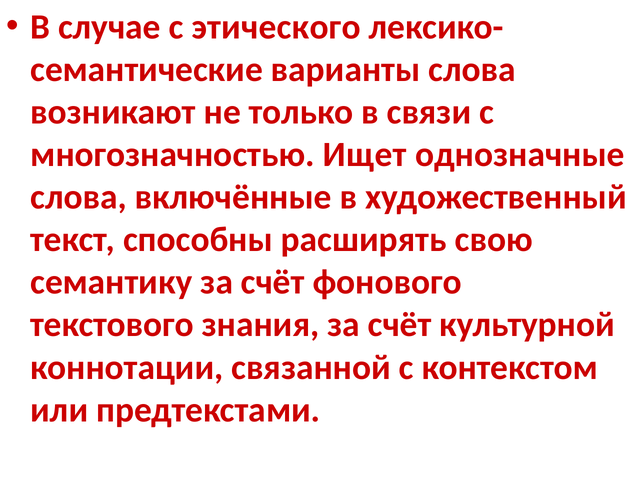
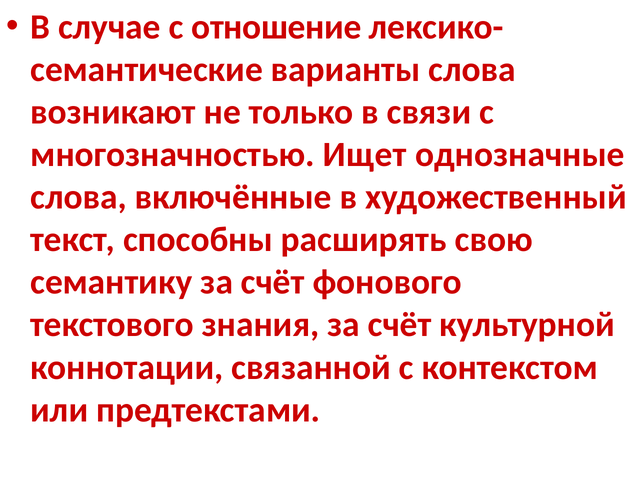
этического: этического -> отношение (276, 27)
